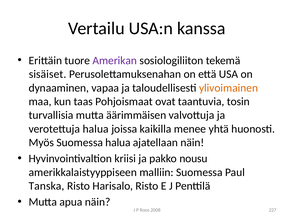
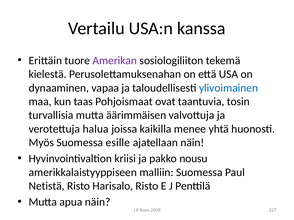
sisäiset: sisäiset -> kielestä (48, 74)
ylivoimainen colour: orange -> blue (229, 88)
Suomessa halua: halua -> esille (118, 143)
Tanska: Tanska -> Netistä (47, 186)
